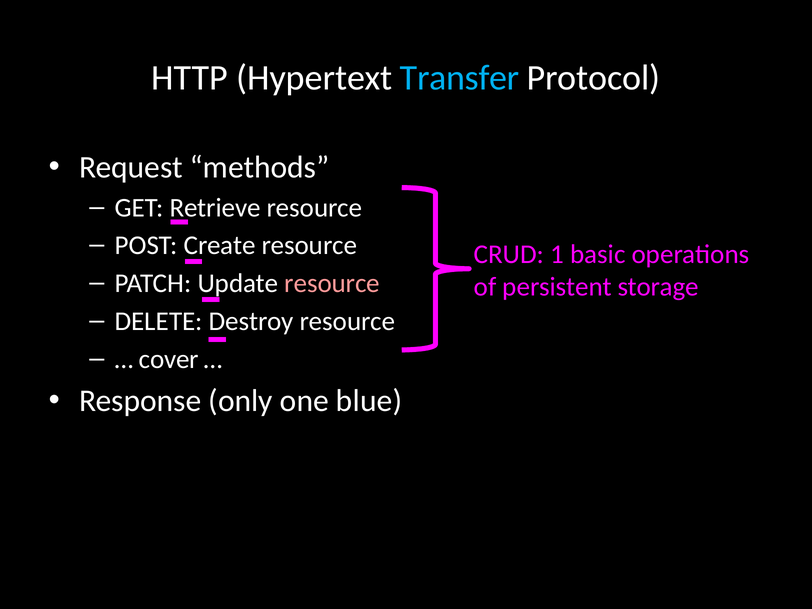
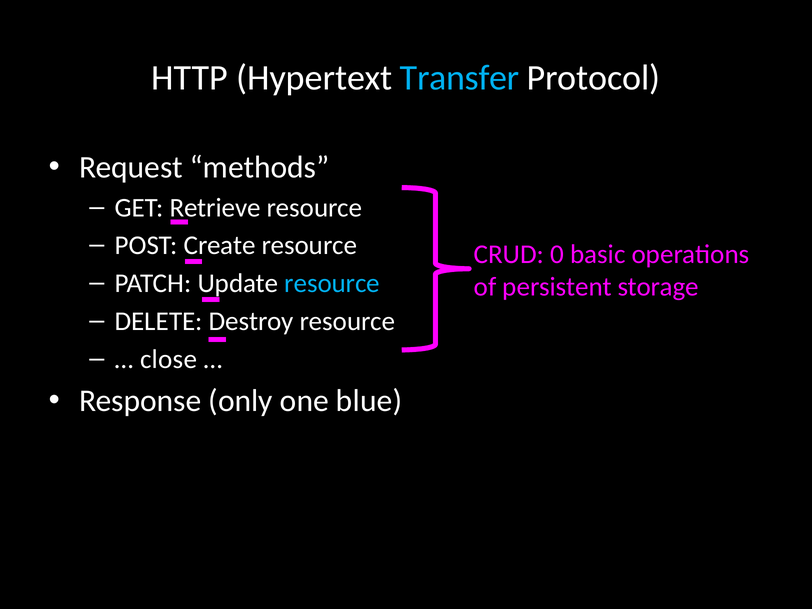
1: 1 -> 0 (557, 254)
resource colour: pink -> light blue (332, 283)
cover: cover -> close (169, 359)
